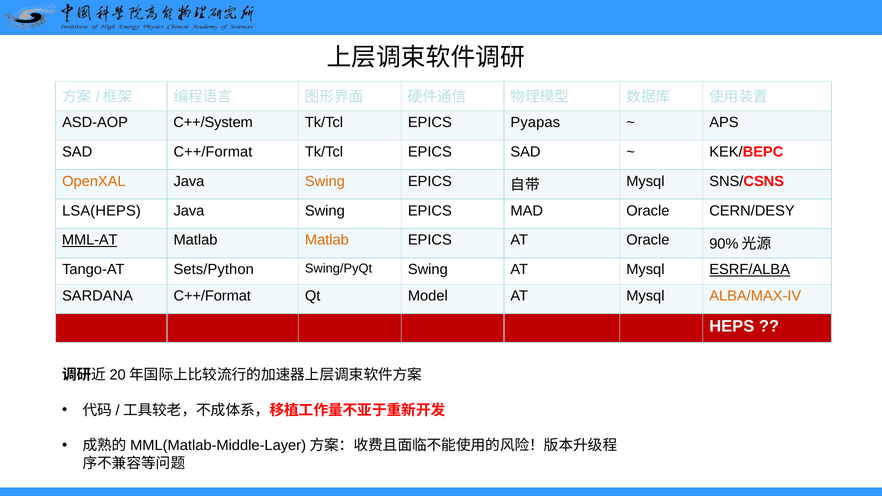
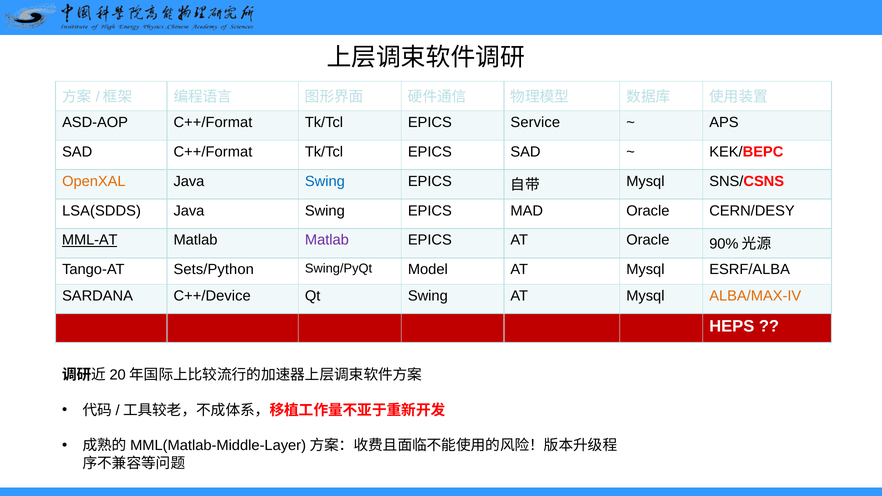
ASD-AOP C++/System: C++/System -> C++/Format (213, 122)
Pyapas: Pyapas -> Service (535, 122)
Swing colour: orange -> blue (325, 181)
LSA(HEPS: LSA(HEPS -> LSA(SDDS (102, 211)
Matlab colour: orange -> purple (327, 240)
Swing/PyQt Swing: Swing -> Model (428, 270)
ESRF/ALBA underline: present -> none (750, 270)
SARDANA C++/Format: C++/Format -> C++/Device (212, 296)
Qt Model: Model -> Swing (428, 296)
